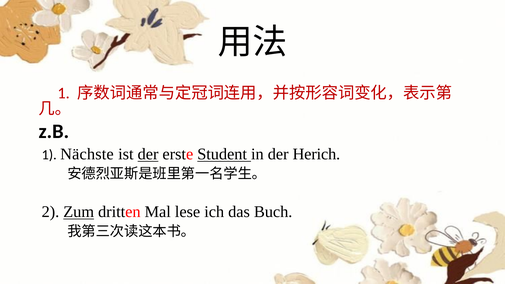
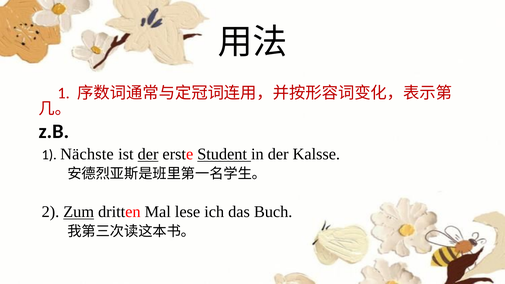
Herich: Herich -> Kalsse (316, 154)
